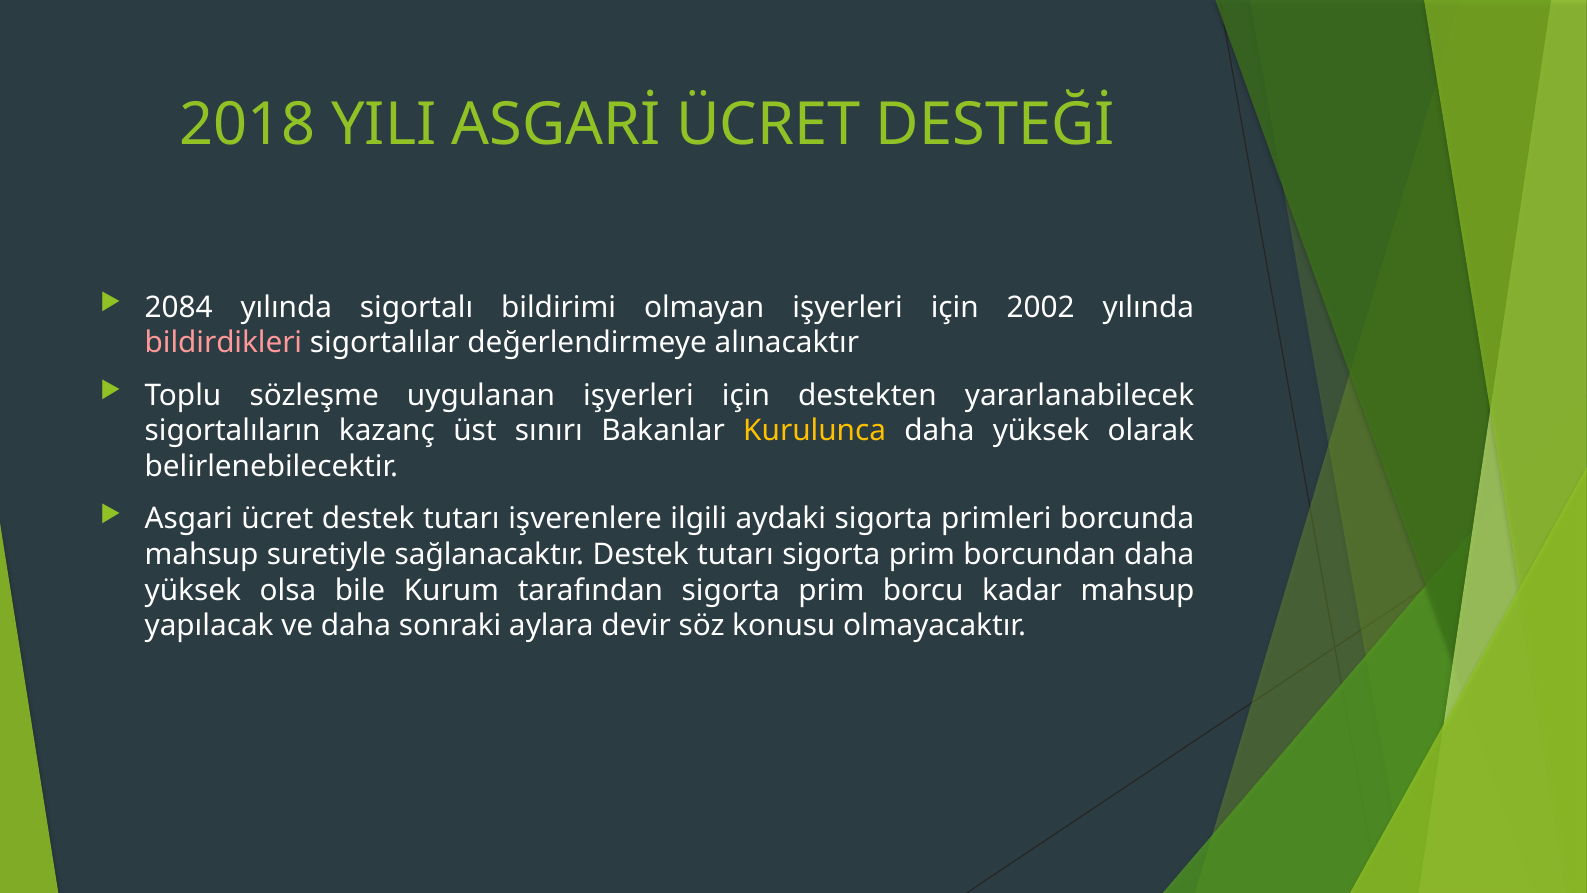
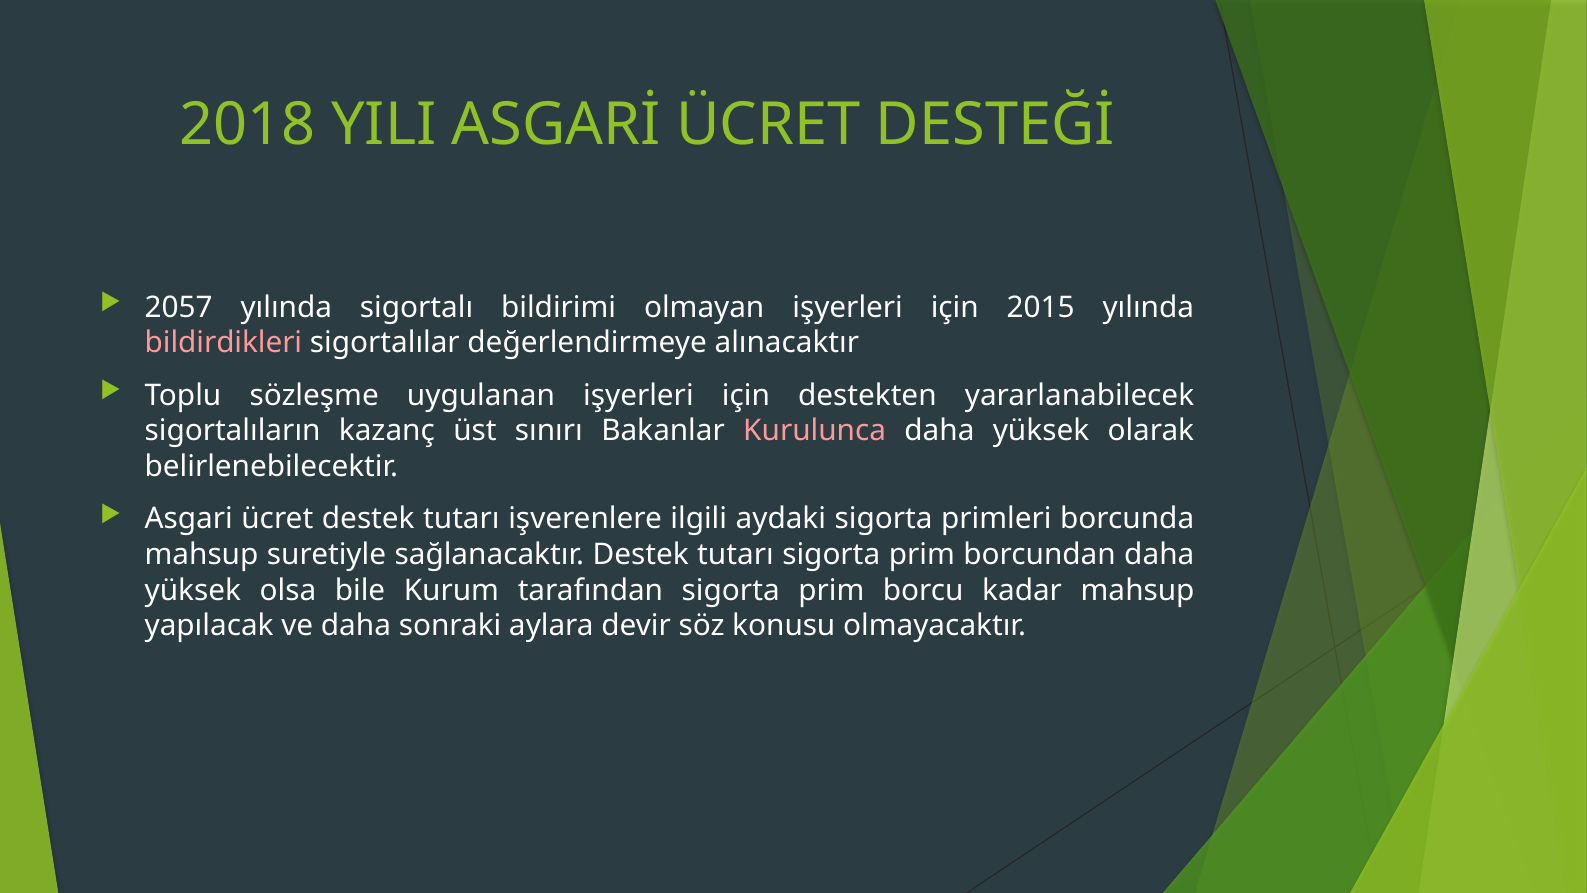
2084: 2084 -> 2057 (179, 307)
2002: 2002 -> 2015 (1041, 307)
Kurulunca colour: yellow -> pink (815, 431)
